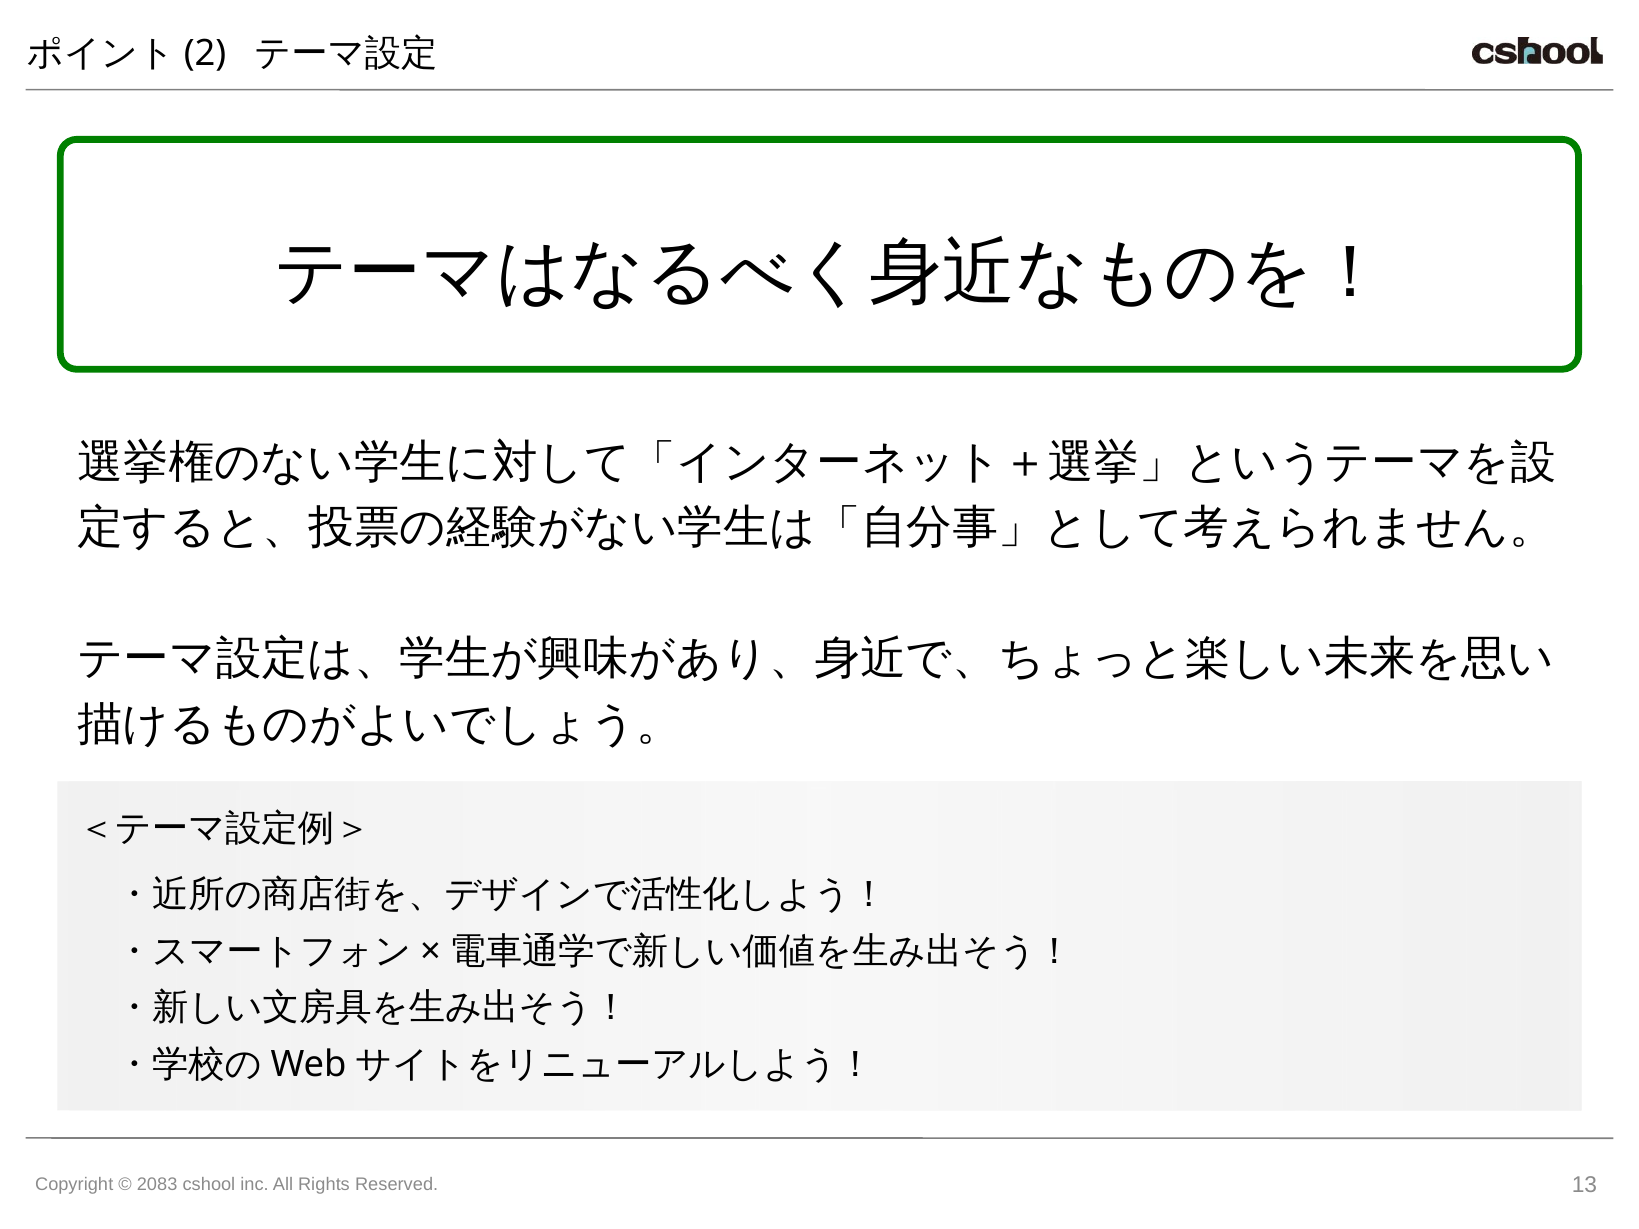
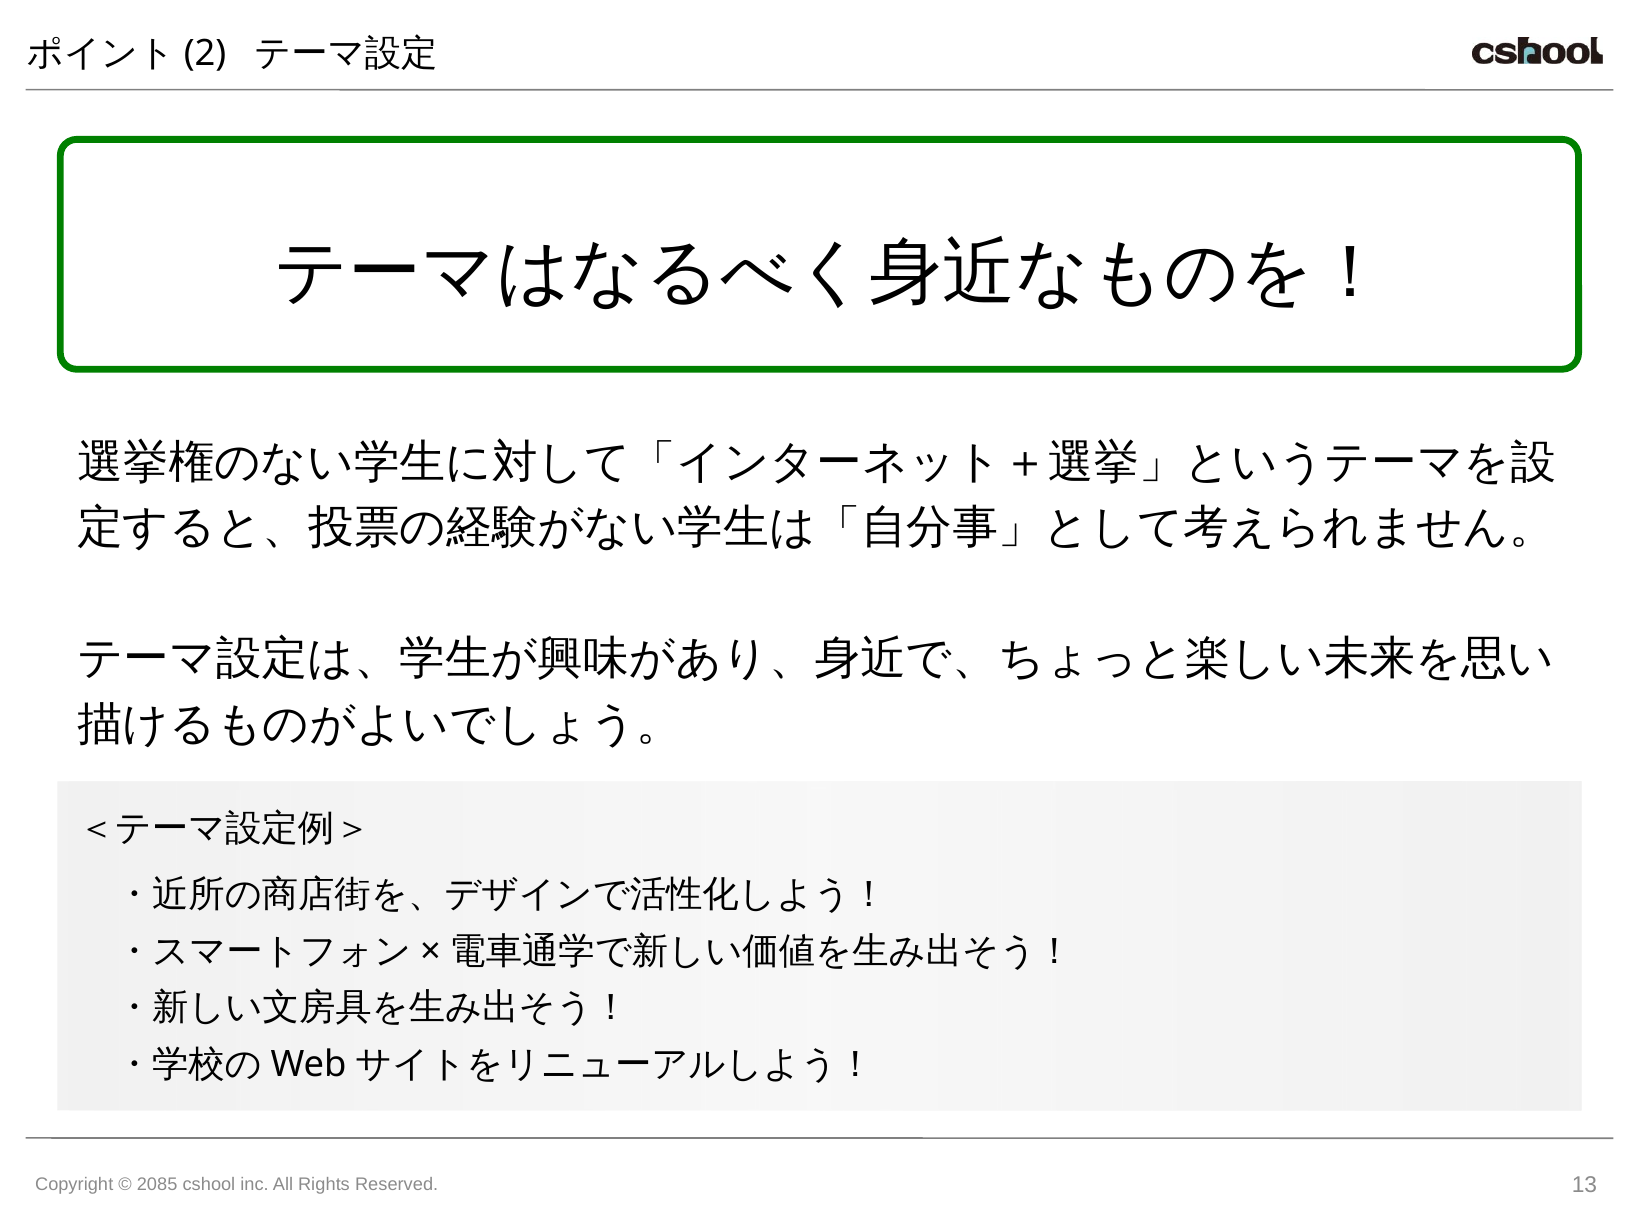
2083: 2083 -> 2085 (157, 1185)
